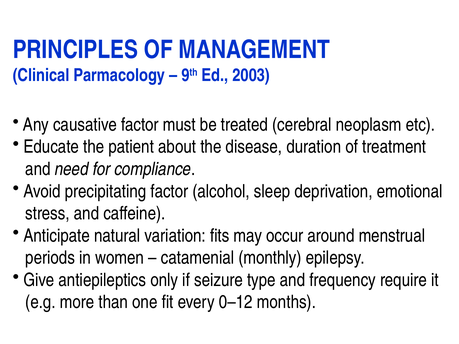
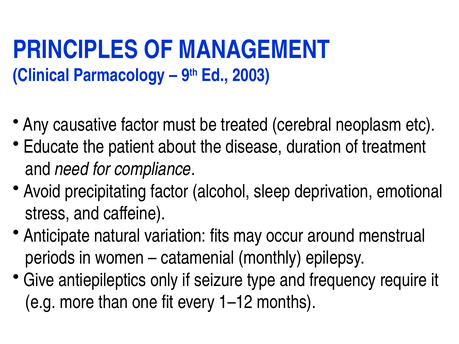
0–12: 0–12 -> 1–12 (236, 302)
